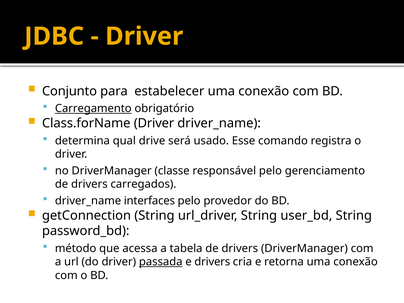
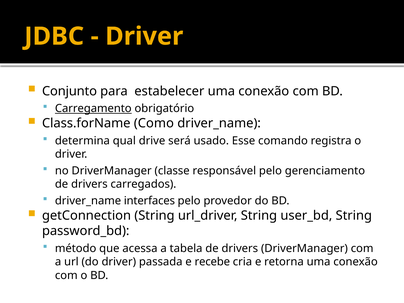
Class.forName Driver: Driver -> Como (154, 123)
passada underline: present -> none (161, 262)
e drivers: drivers -> recebe (212, 262)
